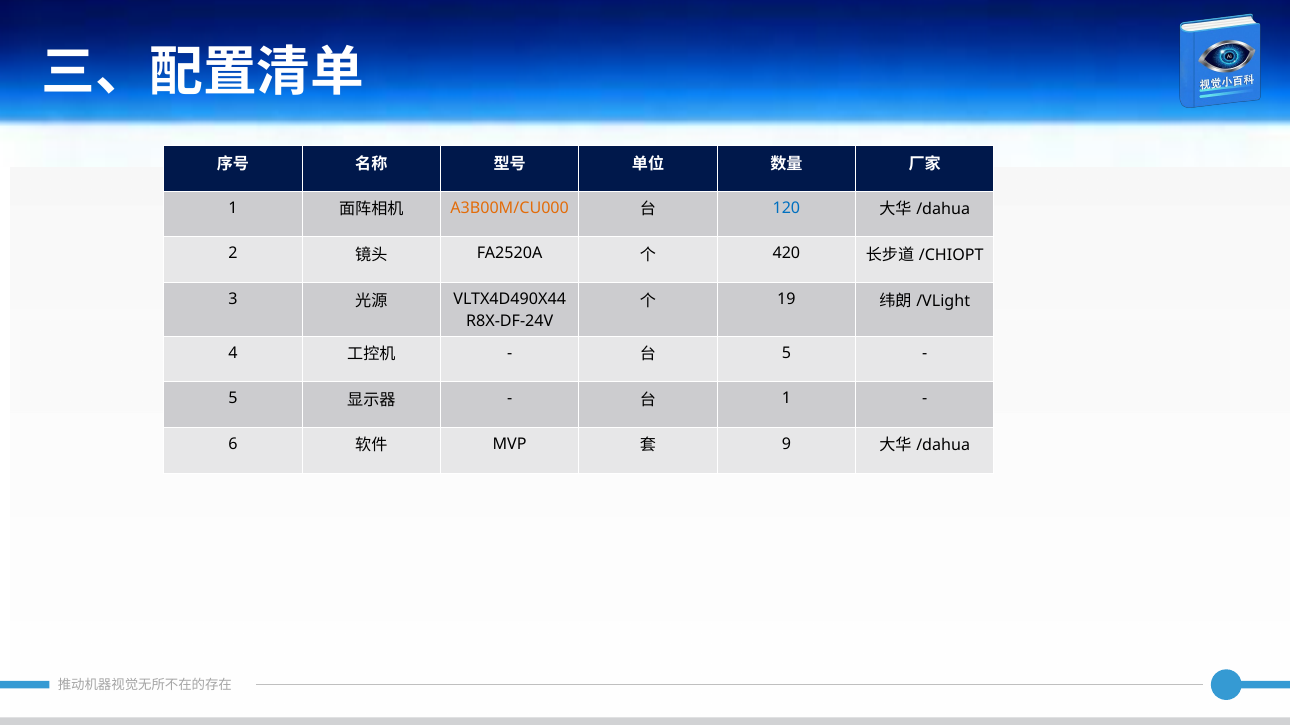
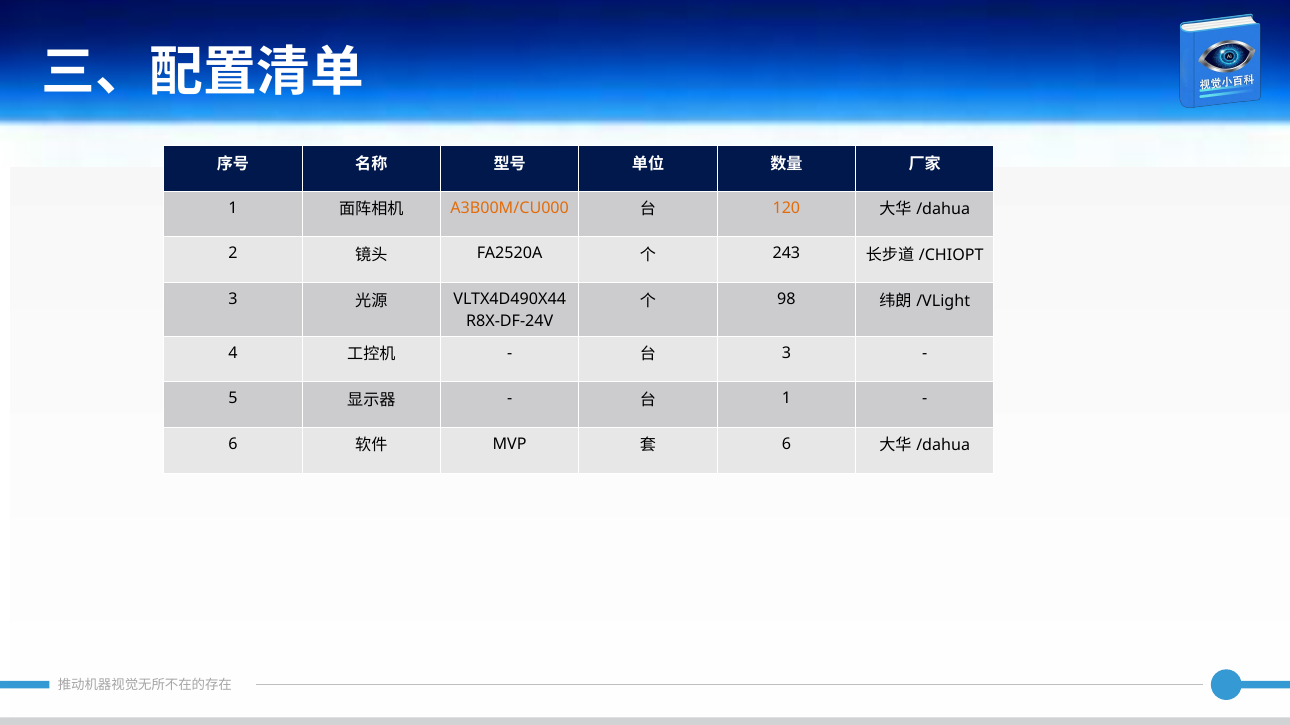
120 colour: blue -> orange (786, 208)
420: 420 -> 243 (786, 254)
19: 19 -> 98 (786, 300)
5: 5 -> 3 (786, 353)
9: 9 -> 6 (786, 445)
